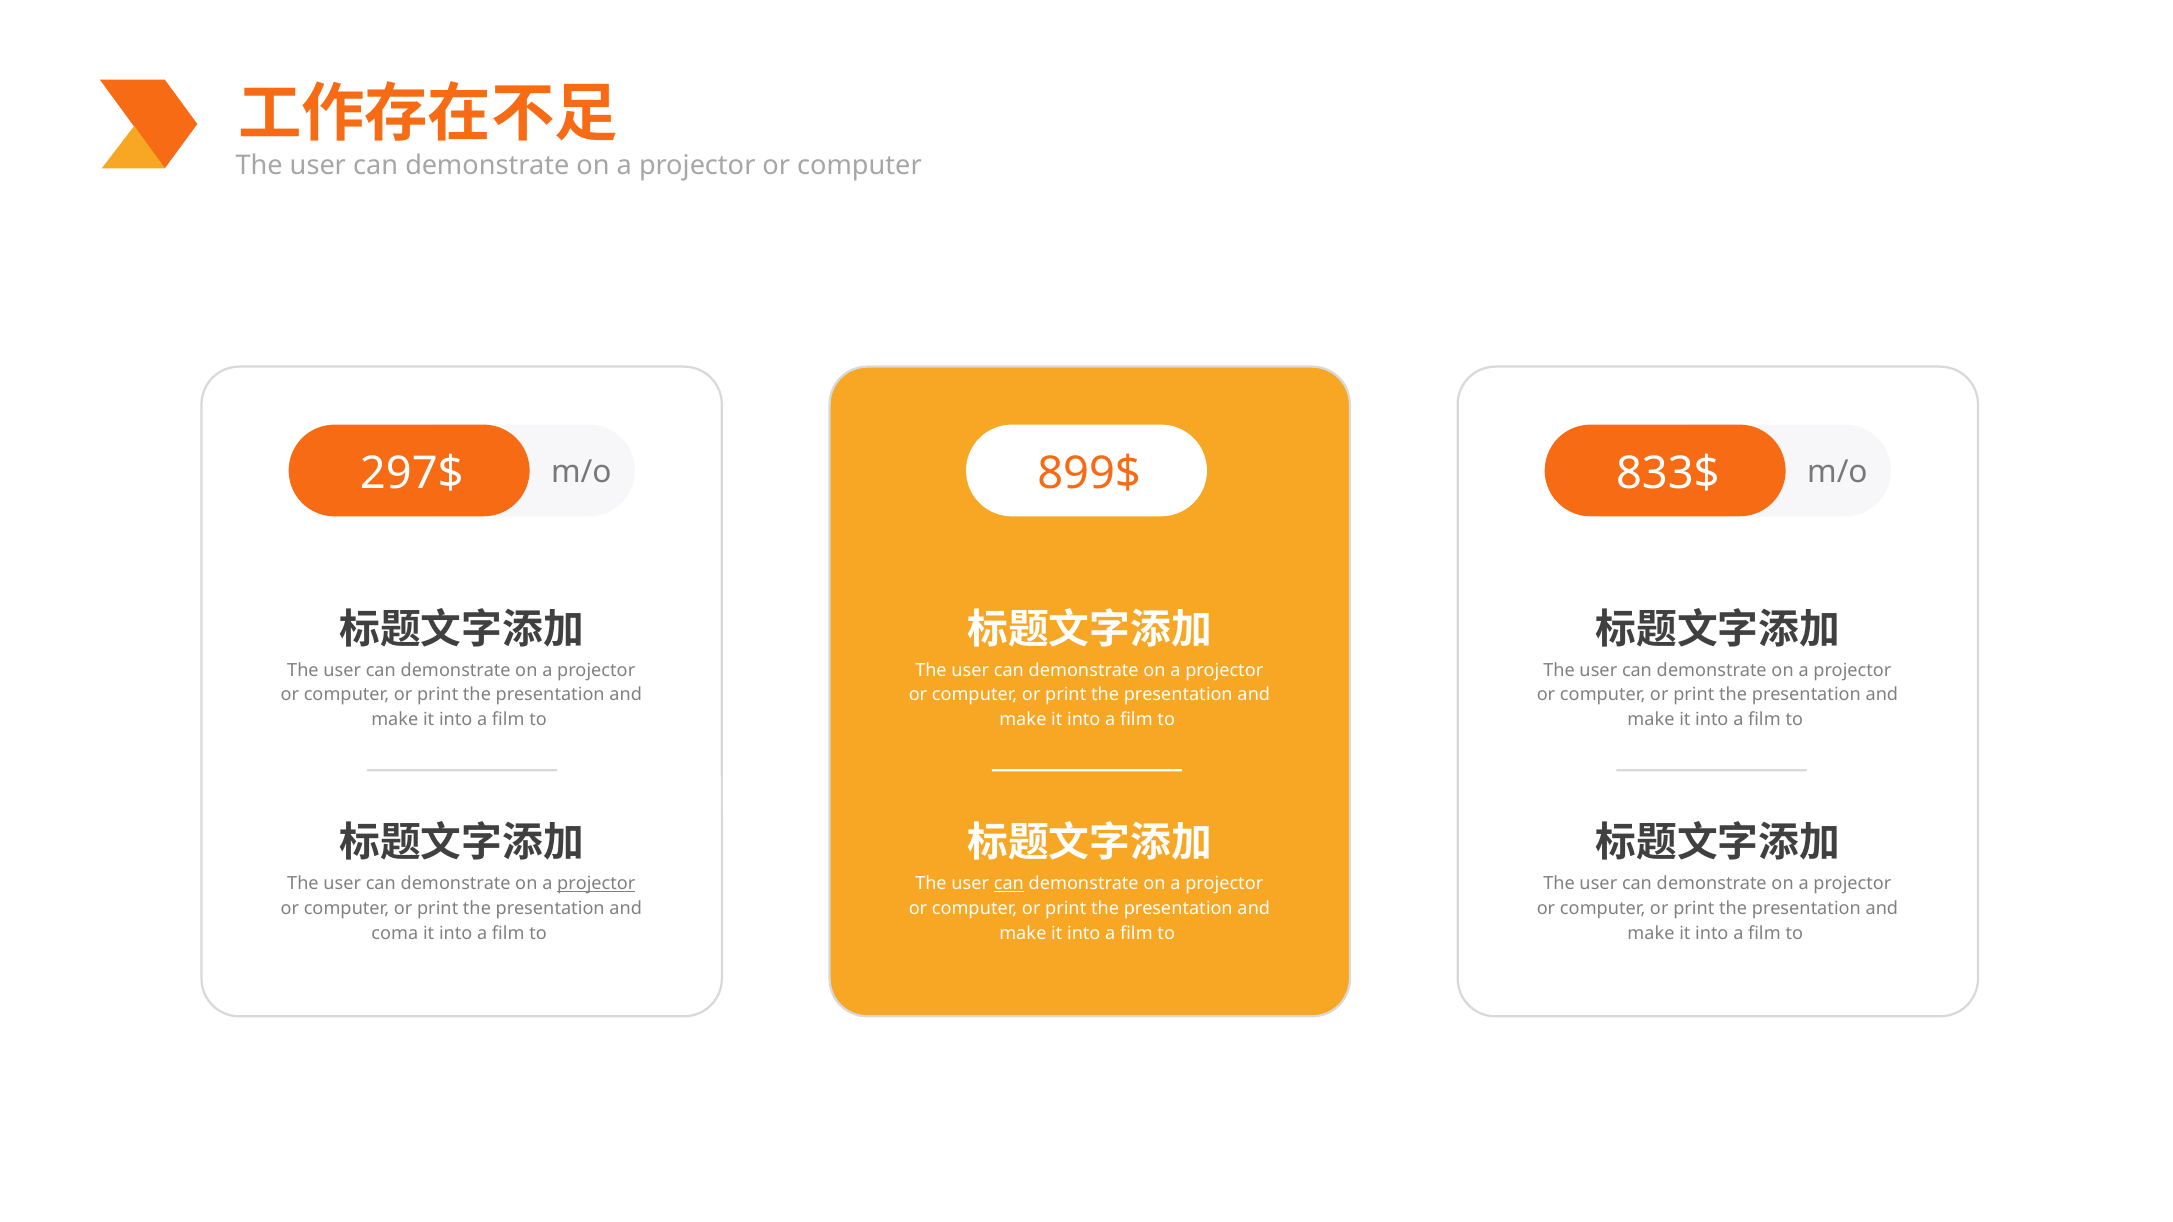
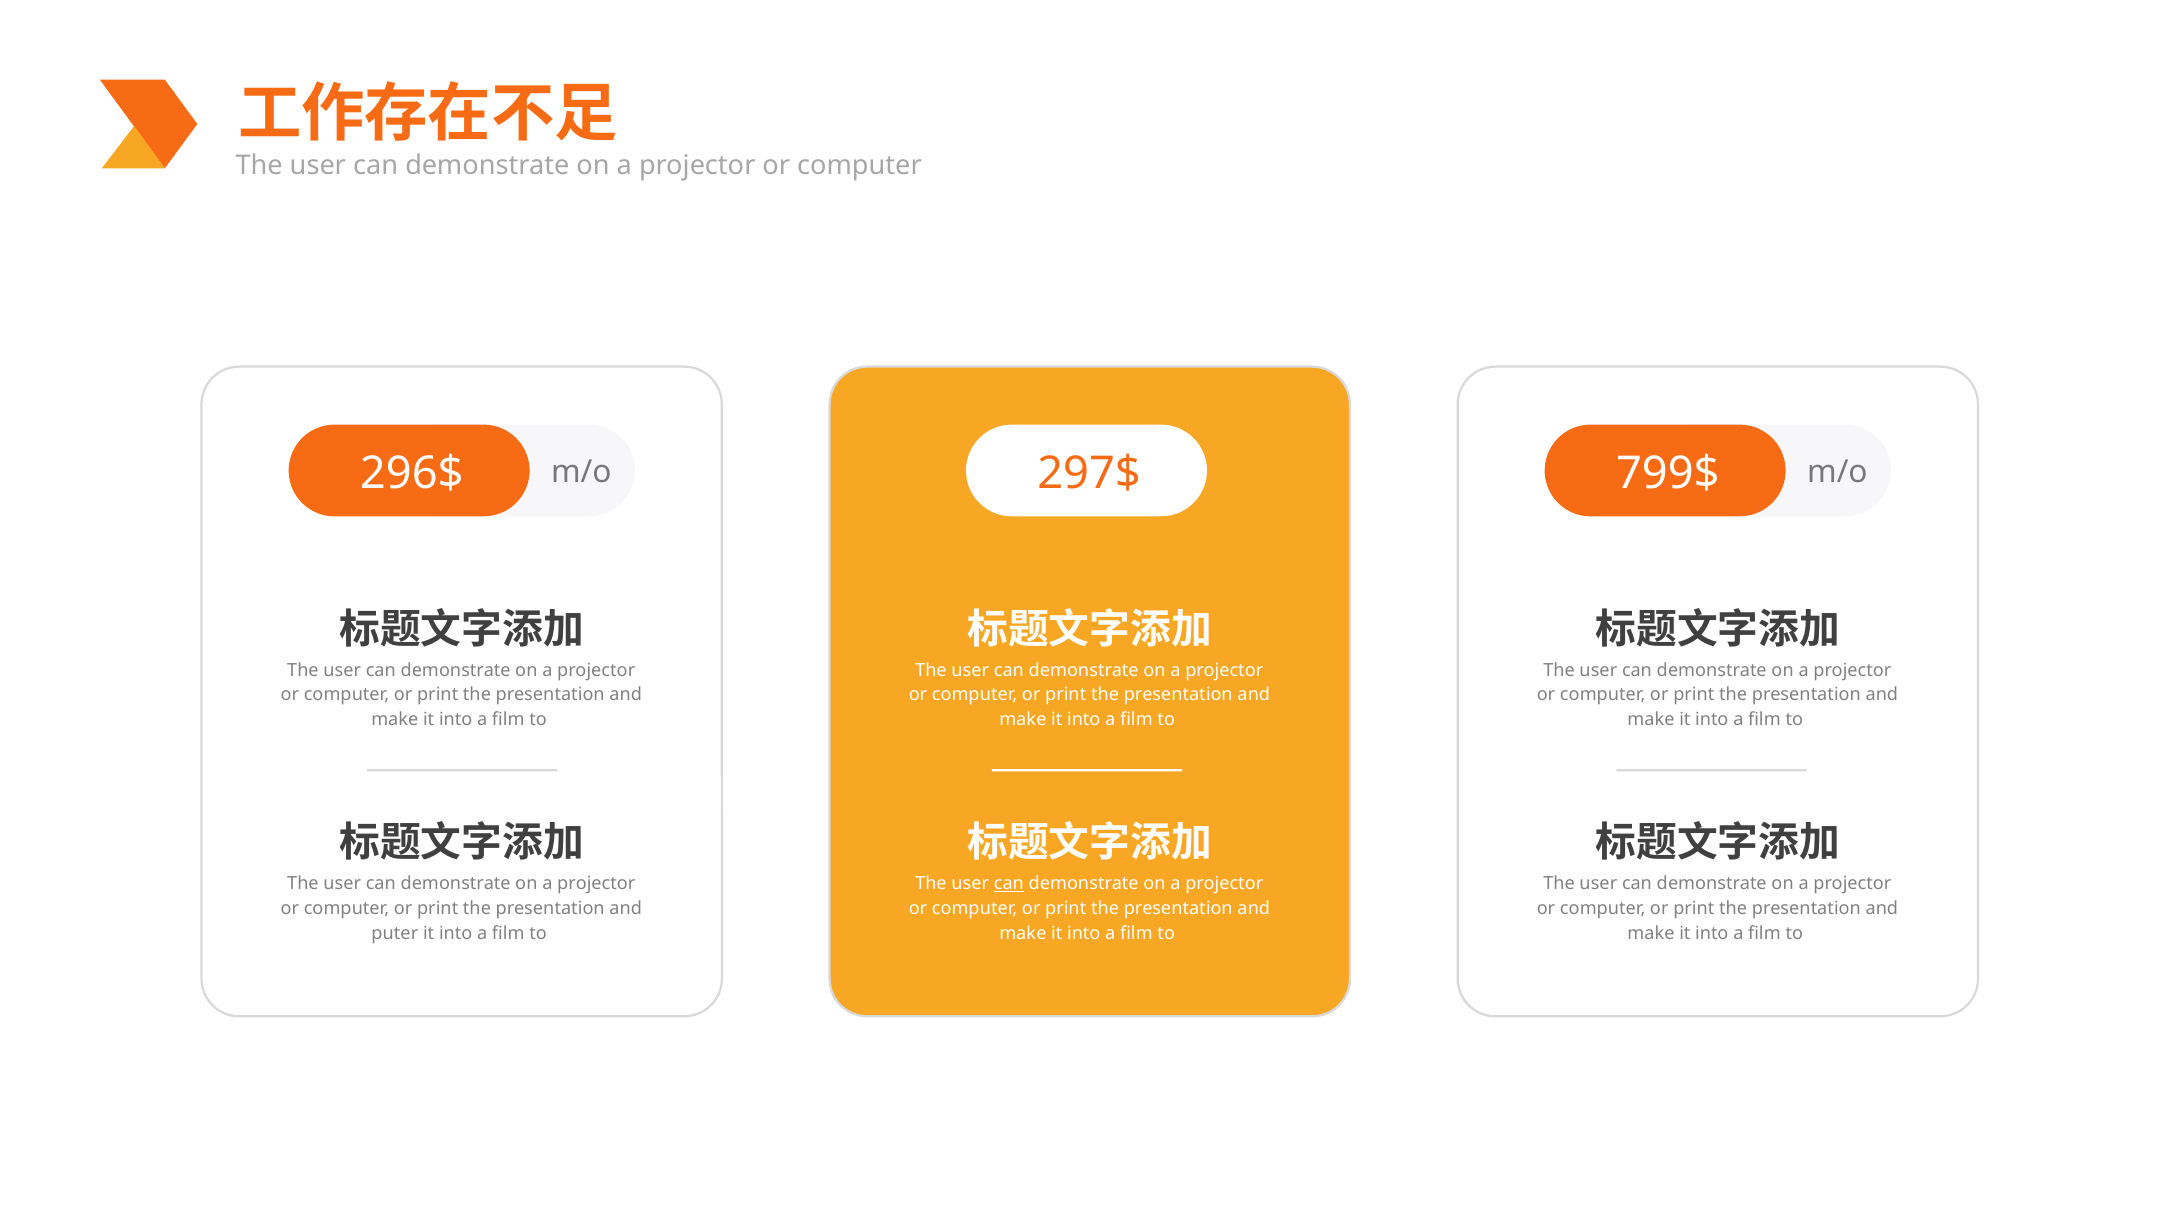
297$: 297$ -> 296$ (412, 474)
899$: 899$ -> 297$ (1089, 474)
833$: 833$ -> 799$ (1668, 474)
projector underline: present -> none (596, 884)
coma: coma -> puter (395, 934)
